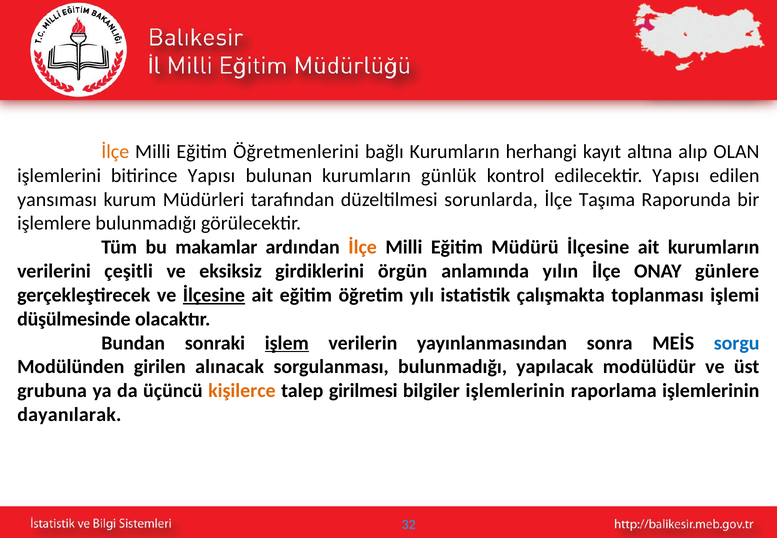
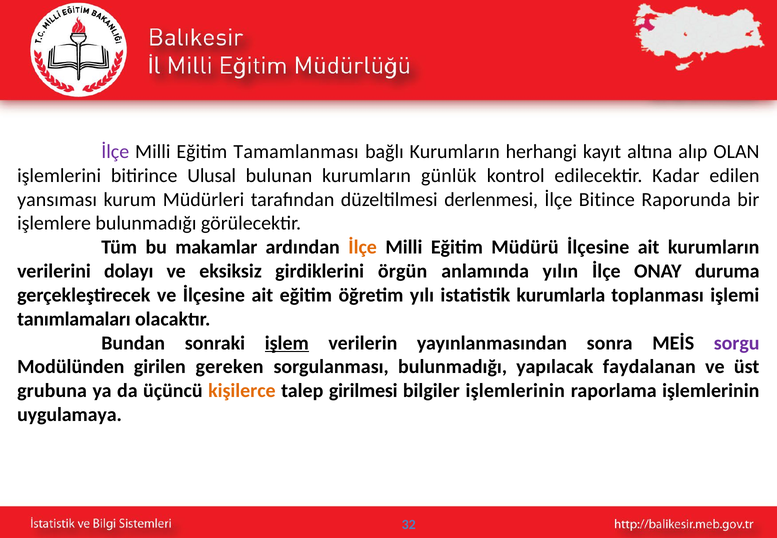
İlçe colour: orange -> purple (115, 152)
Öğretmenlerini: Öğretmenlerini -> Tamamlanması (296, 152)
bitirince Yapısı: Yapısı -> Ulusal (212, 176)
edilecektir Yapısı: Yapısı -> Kadar (676, 176)
sorunlarda: sorunlarda -> derlenmesi (491, 199)
Taşıma: Taşıma -> Bitince (607, 199)
çeşitli: çeşitli -> dolayı (129, 271)
günlere: günlere -> duruma (727, 271)
İlçesine underline: present -> none (214, 295)
çalışmakta: çalışmakta -> kurumlarla (561, 295)
düşülmesinde: düşülmesinde -> tanımlamaları (74, 319)
sorgu colour: blue -> purple (737, 343)
alınacak: alınacak -> gereken (230, 367)
modülüdür: modülüdür -> faydalanan (649, 367)
dayanılarak: dayanılarak -> uygulamaya (69, 415)
